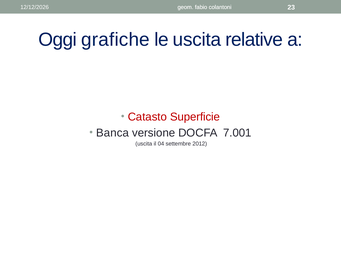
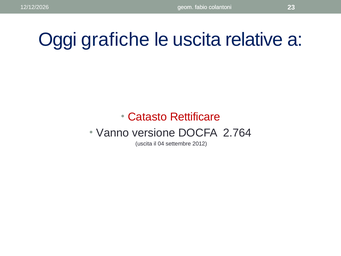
Superficie: Superficie -> Rettificare (195, 117)
Banca: Banca -> Vanno (113, 133)
7.001: 7.001 -> 2.764 (237, 133)
